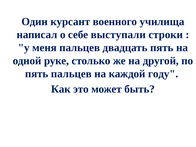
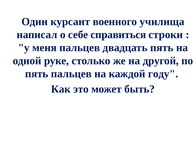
выступали: выступали -> справиться (118, 35)
